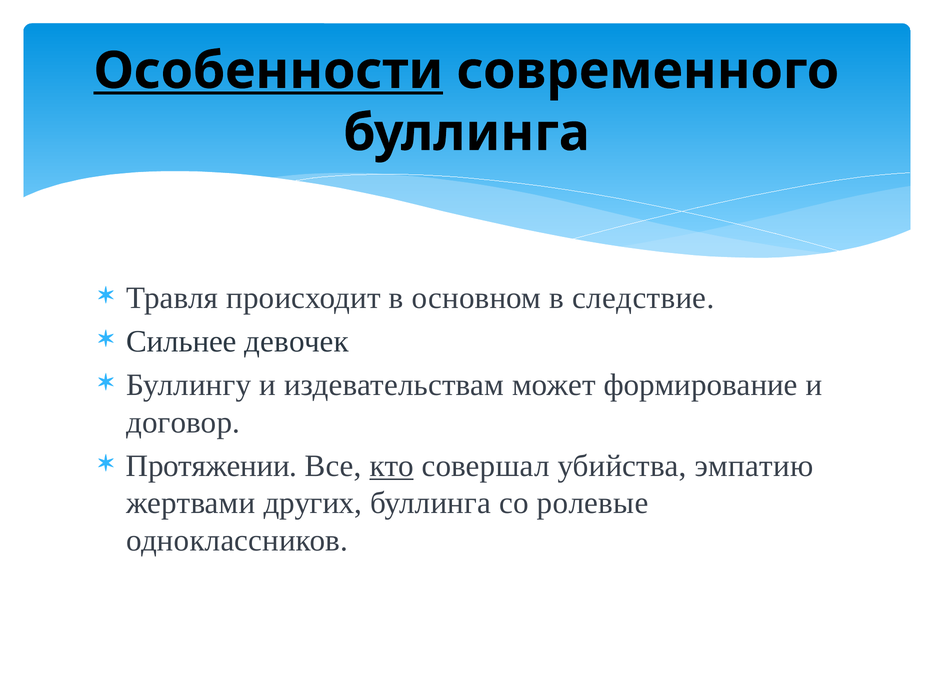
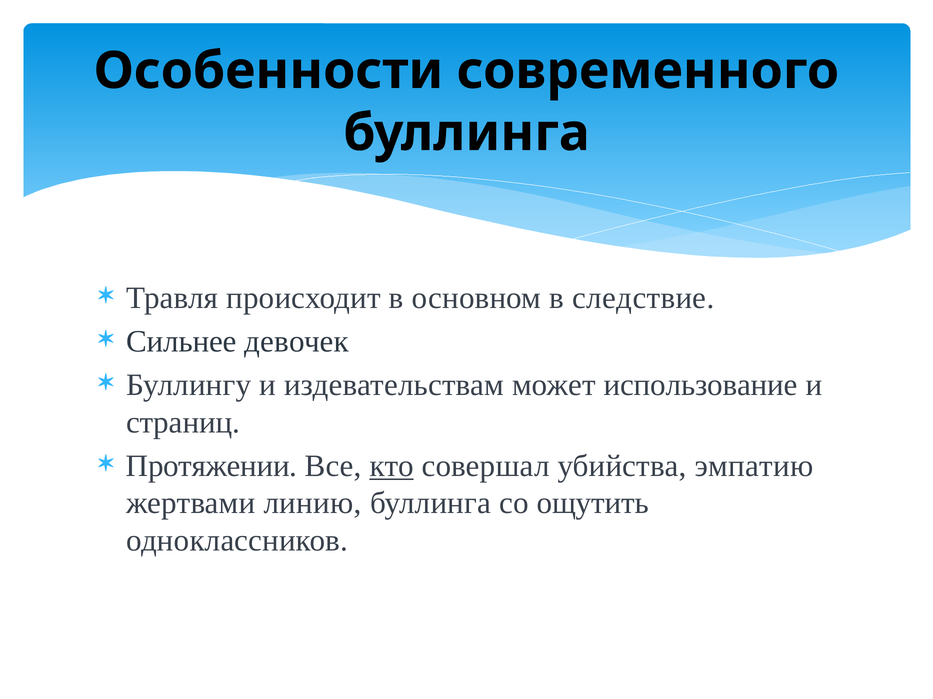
Особенности underline: present -> none (268, 71)
формирование: формирование -> использование (701, 386)
договор: договор -> страниц (183, 423)
других: других -> линию (313, 504)
ролевые: ролевые -> ощутить (593, 504)
